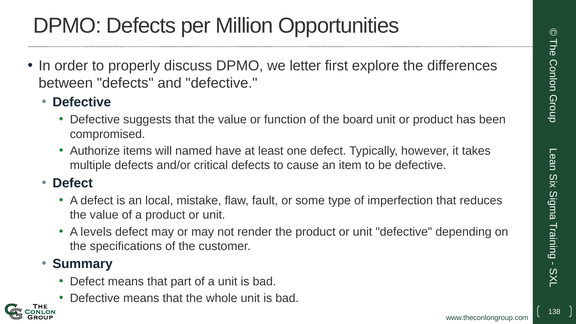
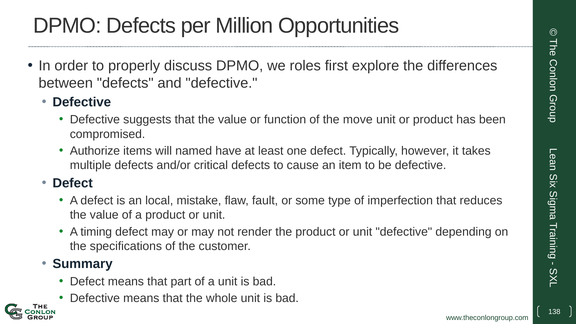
letter: letter -> roles (305, 66)
board: board -> move (358, 120)
levels: levels -> timing (96, 232)
